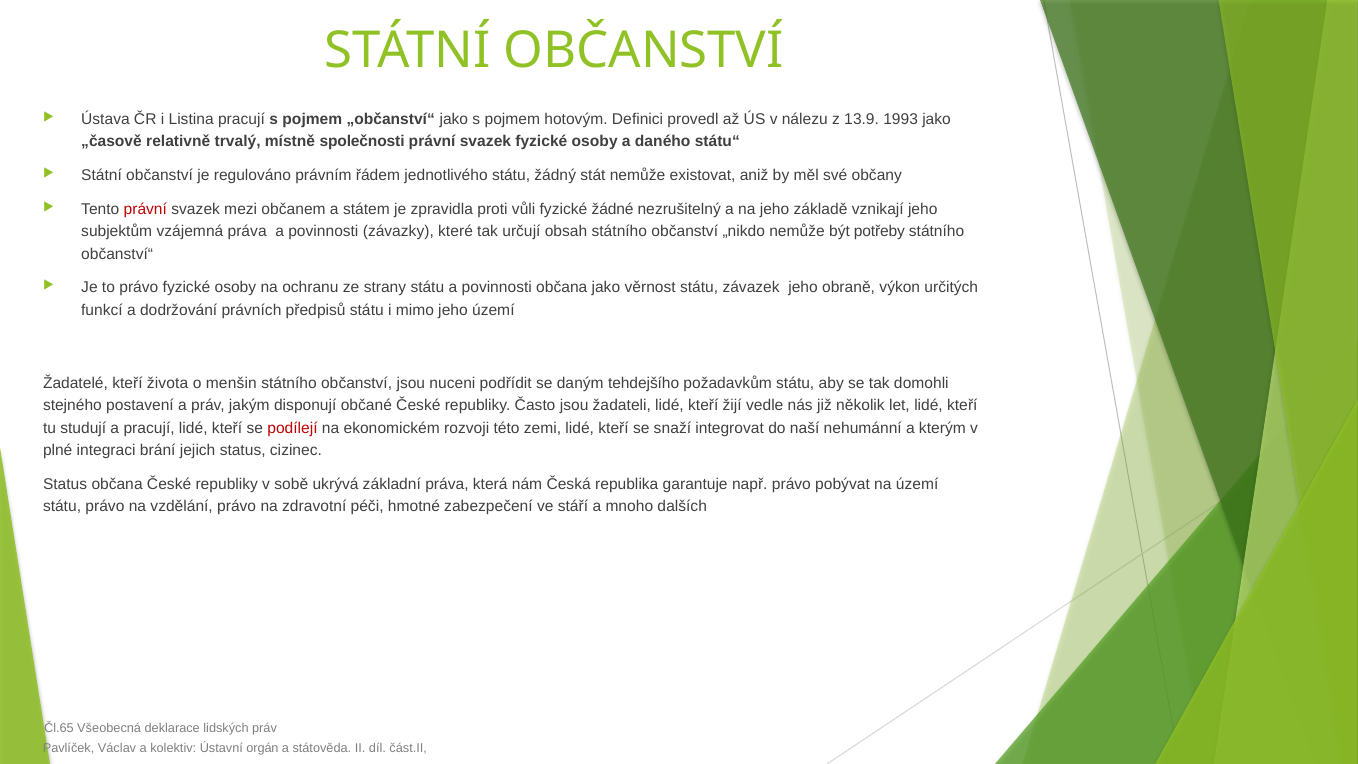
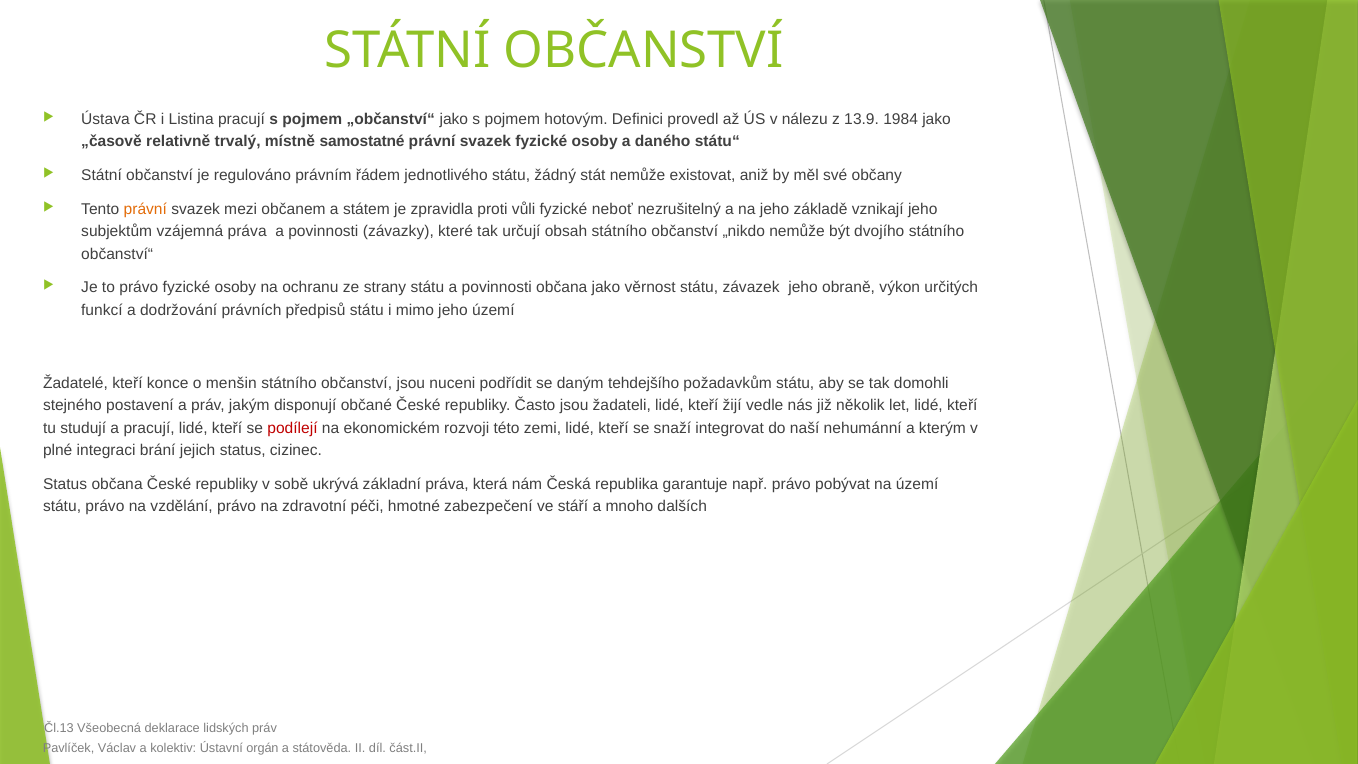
1993: 1993 -> 1984 (901, 119)
společnosti: společnosti -> samostatné (362, 142)
právní colour: red -> orange (145, 209)
žádné: žádné -> neboť (612, 209)
potřeby: potřeby -> dvojího (879, 232)
života: života -> konce (168, 383)
Čl.65: Čl.65 -> Čl.13 (59, 728)
